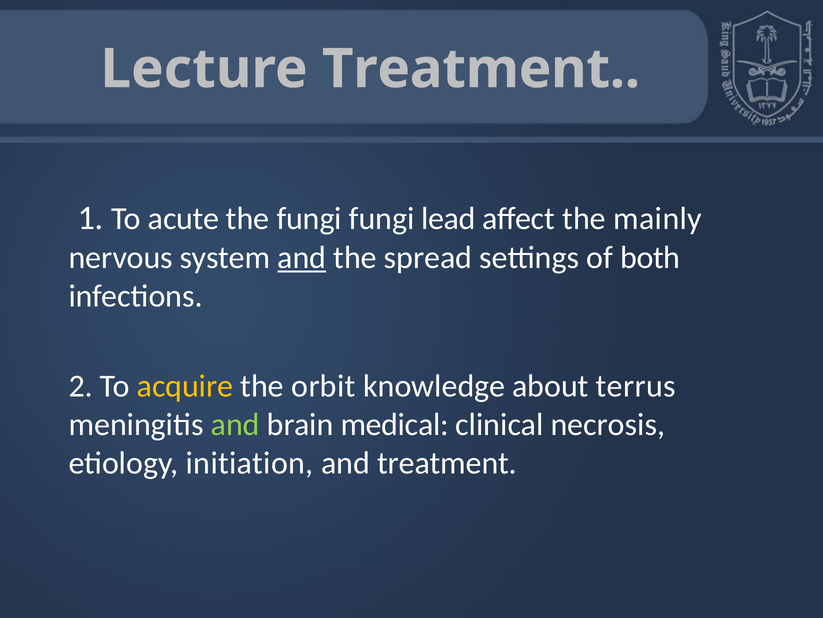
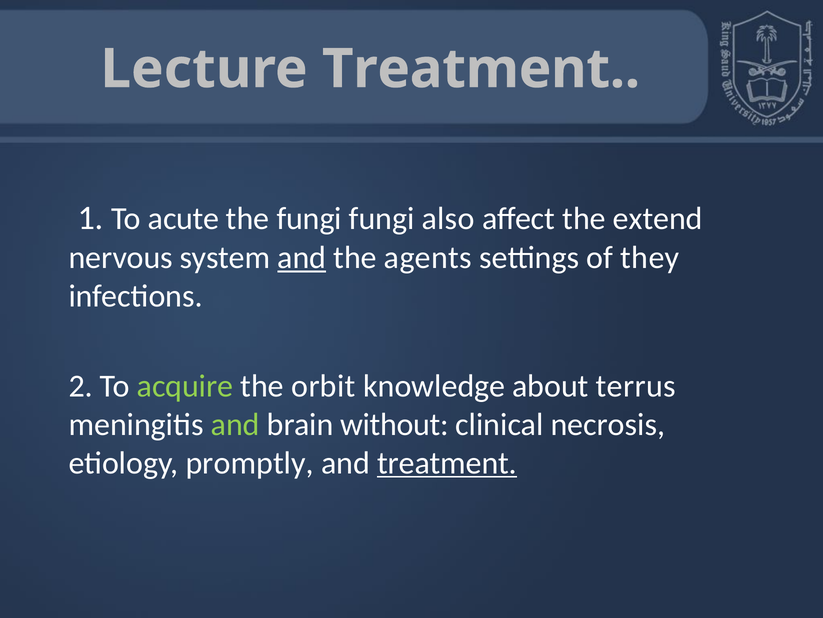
lead: lead -> also (448, 219)
mainly: mainly -> extend (658, 219)
spread: spread -> agents (428, 257)
both: both -> they (650, 257)
acquire colour: yellow -> light green (185, 386)
medical: medical -> without (395, 424)
initiation: initiation -> promptly (250, 462)
treatment underline: none -> present (447, 462)
